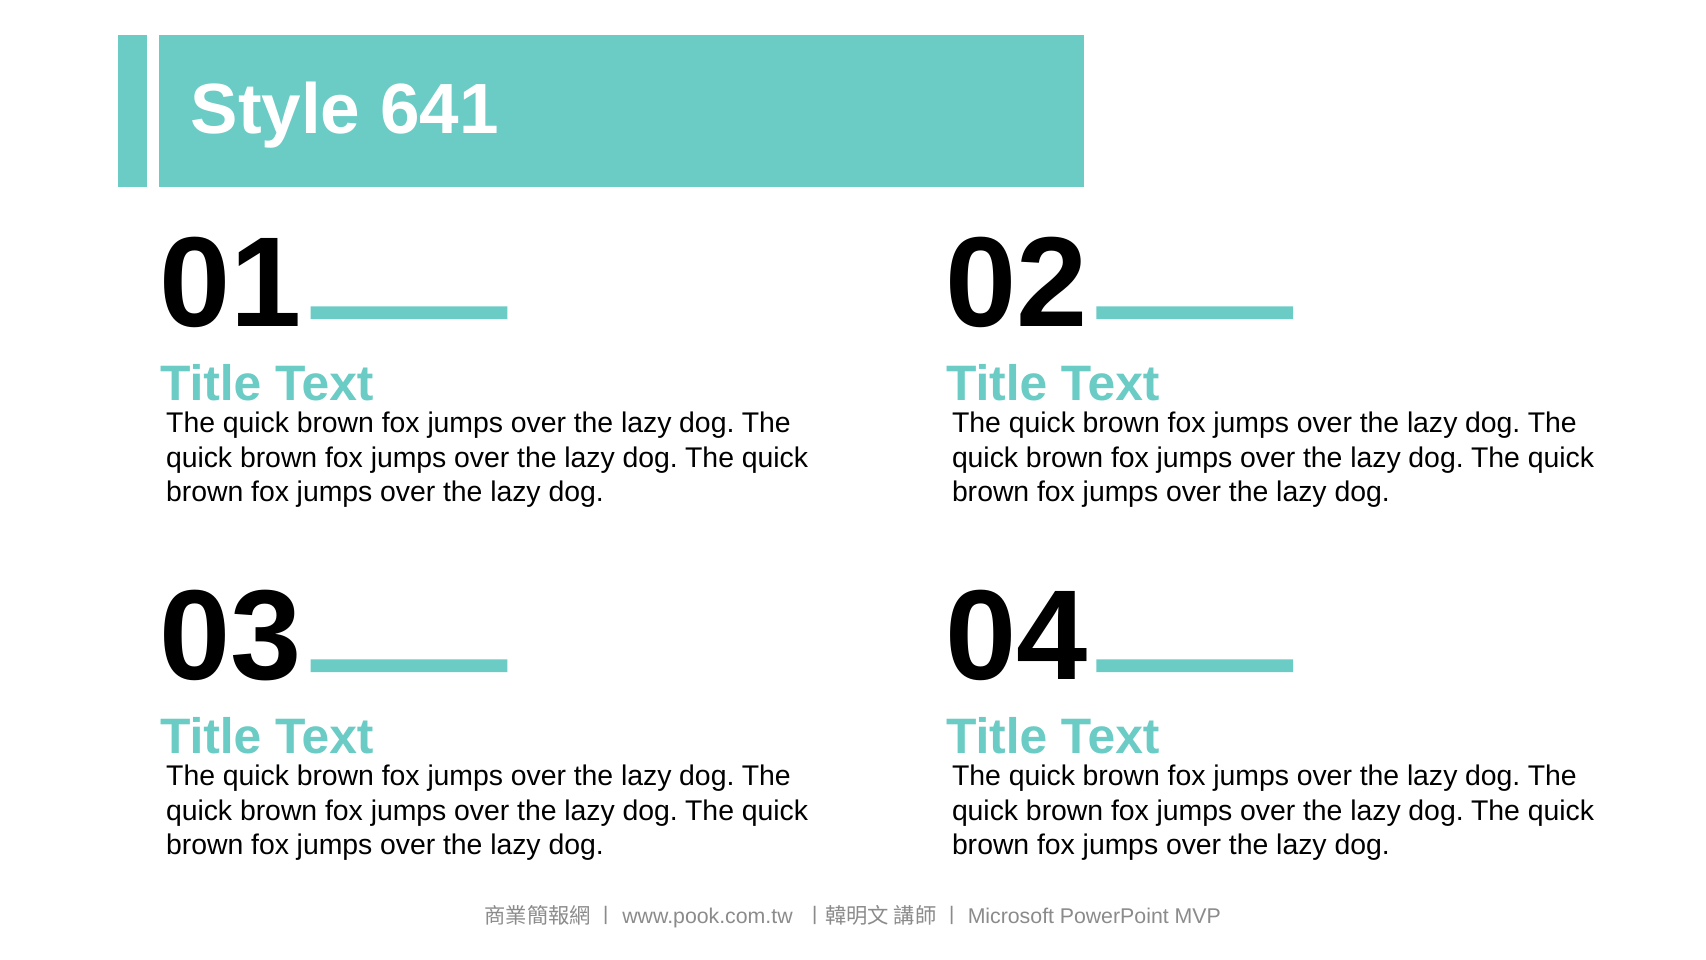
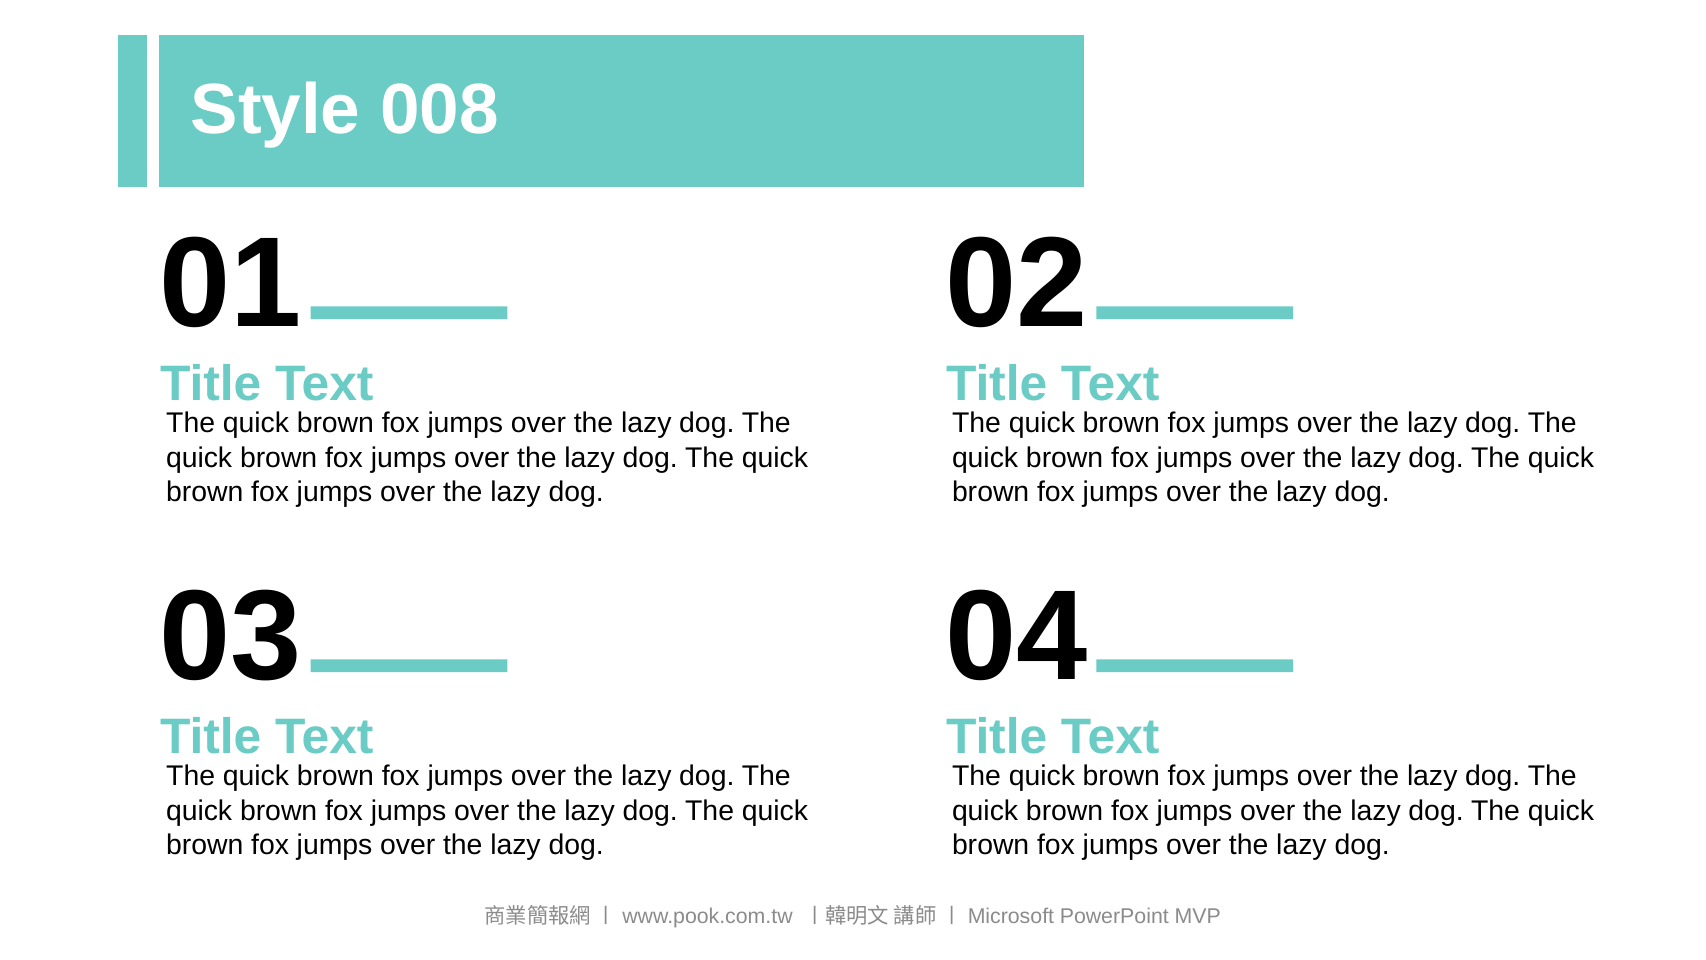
641: 641 -> 008 (439, 110)
